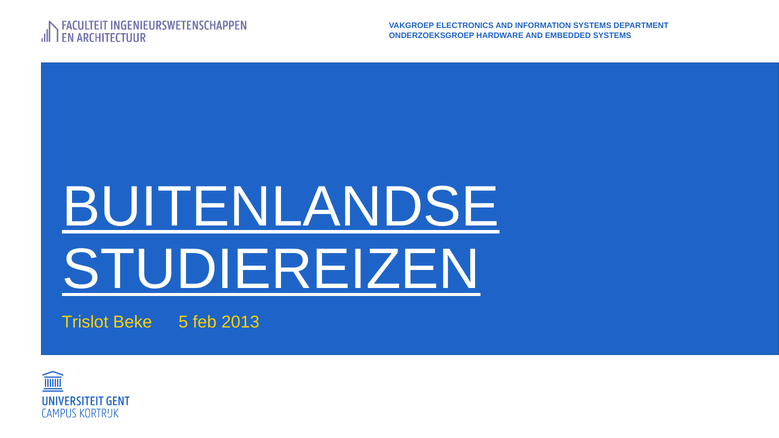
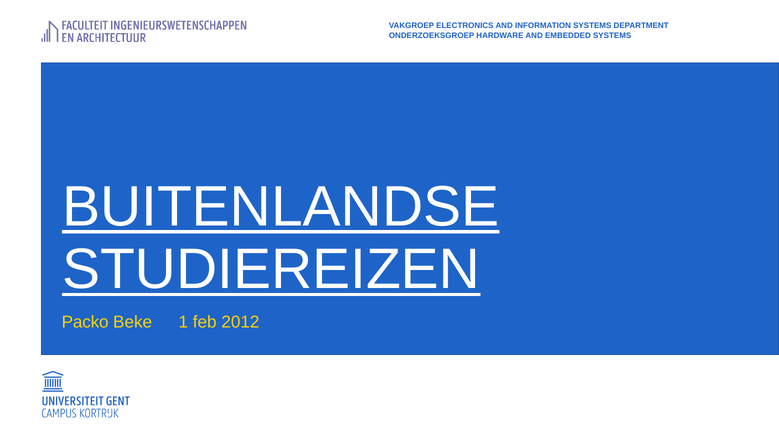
Trislot: Trislot -> Packo (85, 322)
5: 5 -> 1 (183, 322)
2013: 2013 -> 2012 (240, 322)
